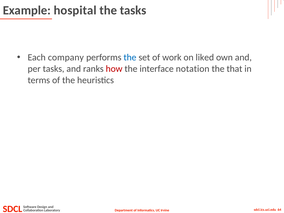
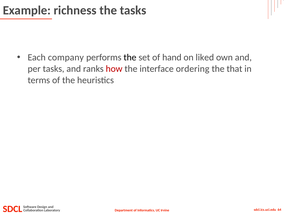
hospital: hospital -> richness (75, 10)
the colour: blue -> black (130, 57)
work: work -> hand (172, 57)
notation: notation -> ordering (193, 69)
